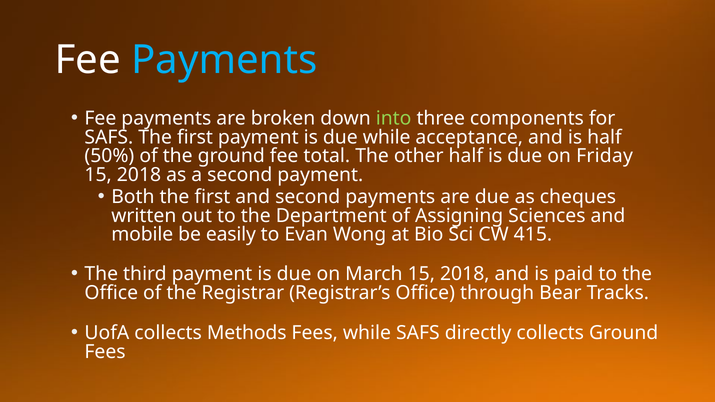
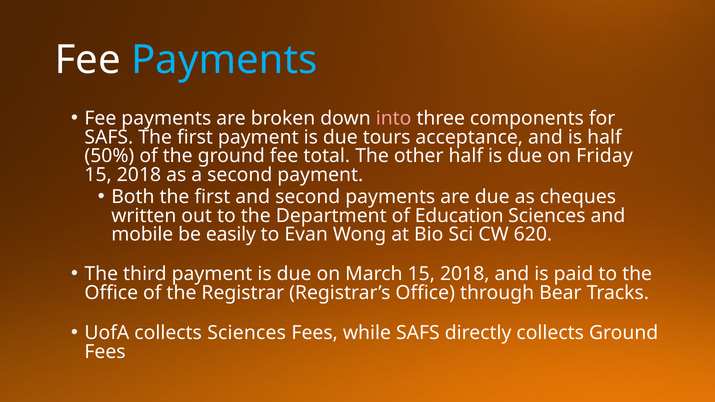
into colour: light green -> pink (394, 118)
due while: while -> tours (387, 137)
Assigning: Assigning -> Education (459, 216)
415: 415 -> 620 (533, 235)
collects Methods: Methods -> Sciences (247, 333)
